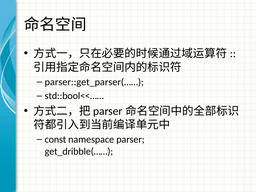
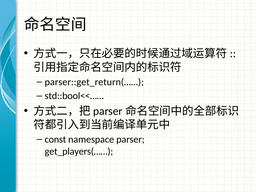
parser::get_parser(……: parser::get_parser(…… -> parser::get_return(…… (94, 82)
get_dribble(……: get_dribble(…… -> get_players(…… (79, 151)
